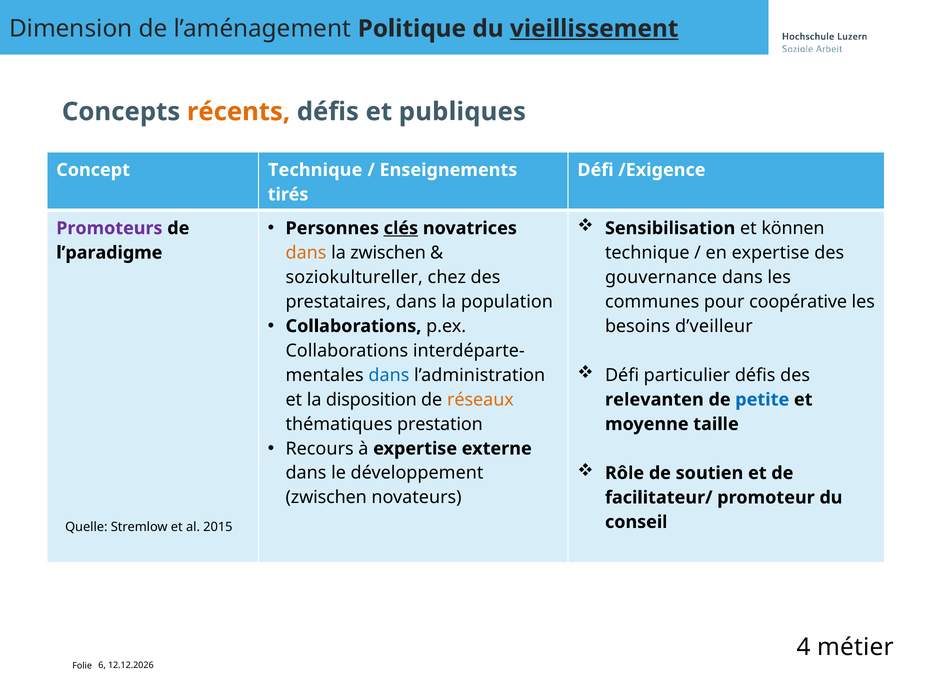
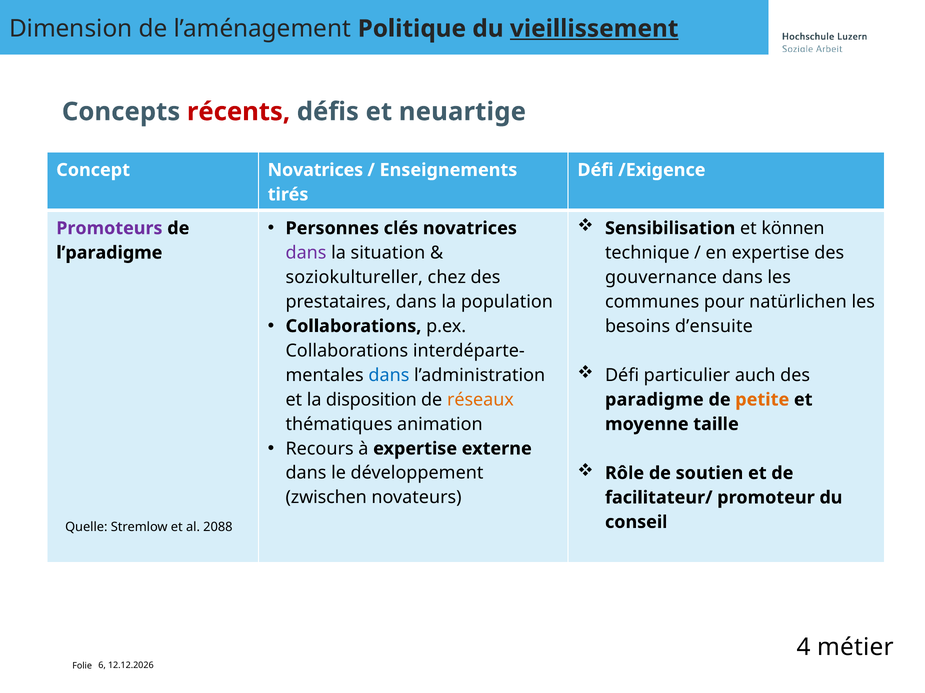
récents colour: orange -> red (238, 112)
publiques: publiques -> neuartige (462, 112)
Concept Technique: Technique -> Novatrices (315, 170)
clés underline: present -> none (401, 228)
dans colour: orange -> purple (306, 253)
la zwischen: zwischen -> situation (388, 253)
coopérative: coopérative -> natürlichen (798, 302)
d’veilleur: d’veilleur -> d’ensuite (714, 327)
particulier défis: défis -> auch (755, 376)
relevanten: relevanten -> paradigme (654, 400)
petite colour: blue -> orange (762, 400)
prestation: prestation -> animation (440, 425)
2015: 2015 -> 2088 (218, 528)
